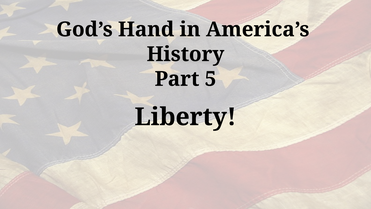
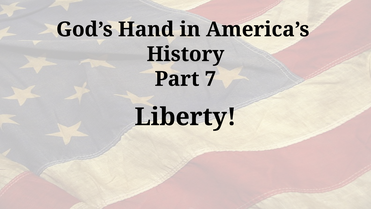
5: 5 -> 7 (210, 79)
